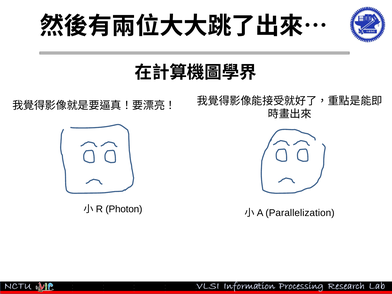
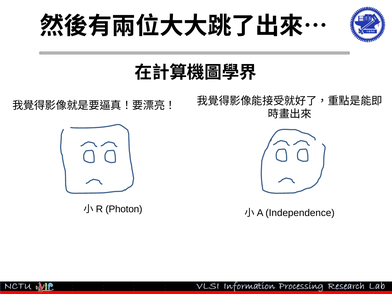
Parallelization: Parallelization -> Independence (300, 213)
